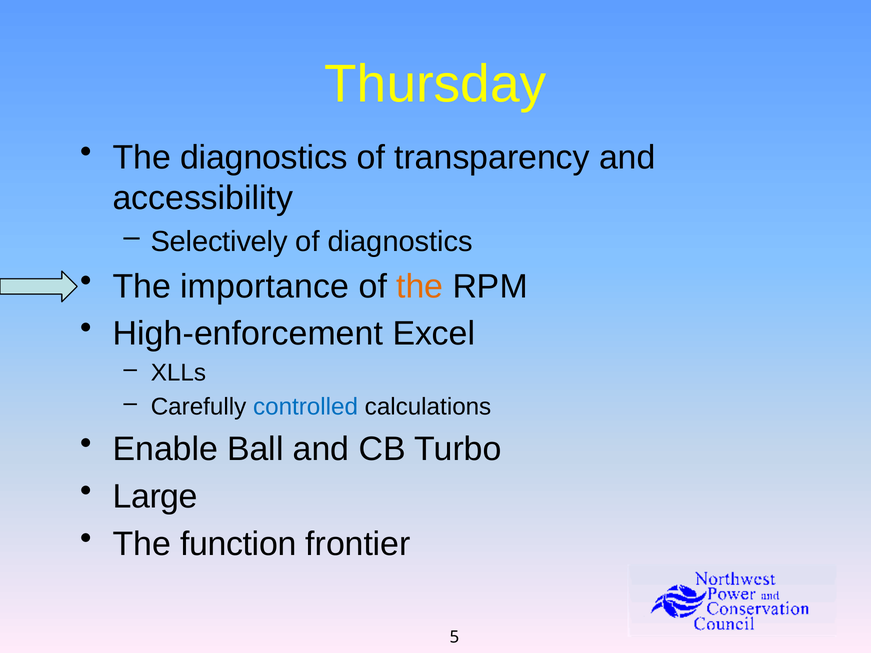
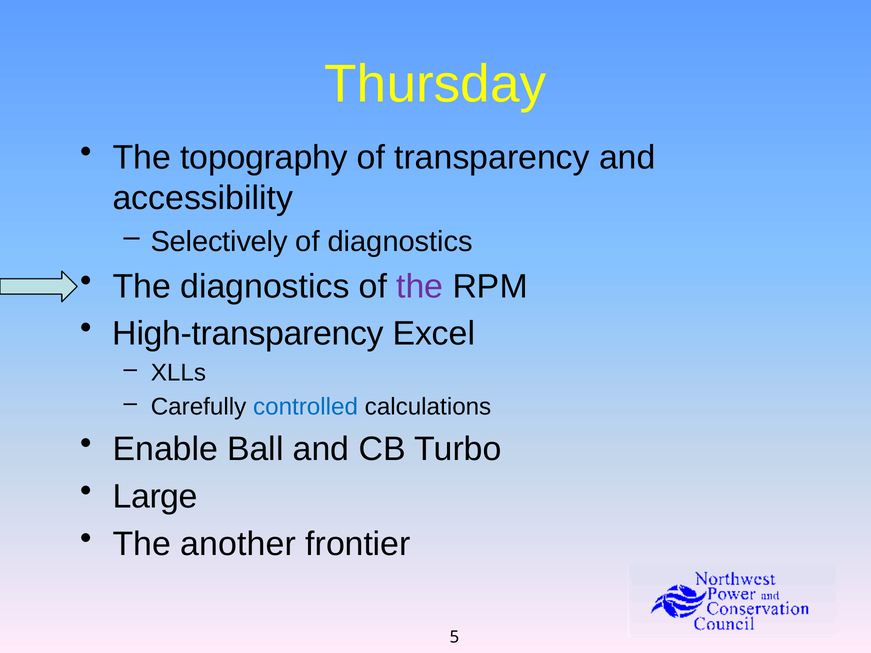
The diagnostics: diagnostics -> topography (264, 158)
The importance: importance -> diagnostics (265, 286)
the colour: orange -> purple (420, 286)
High-enforcement: High-enforcement -> High-transparency (248, 334)
function: function -> another (238, 544)
